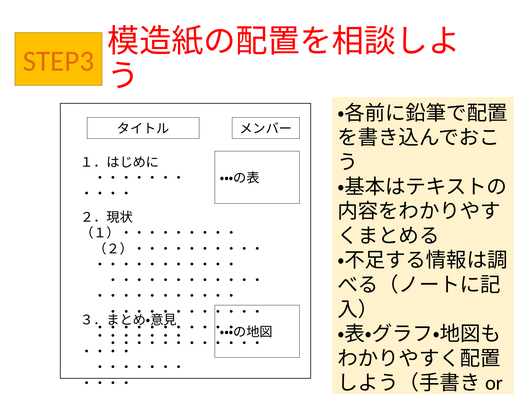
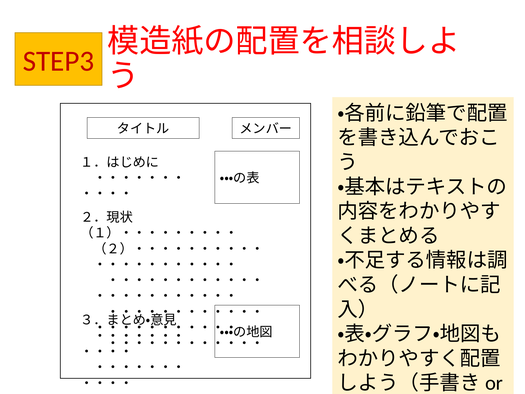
STEP3 colour: orange -> red (58, 61)
